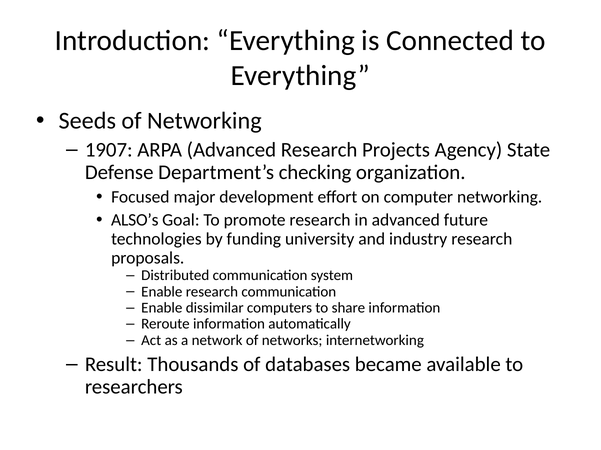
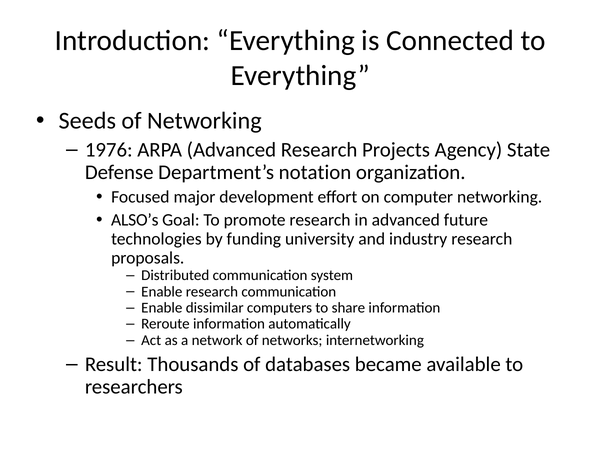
1907: 1907 -> 1976 (109, 150)
checking: checking -> notation (315, 173)
